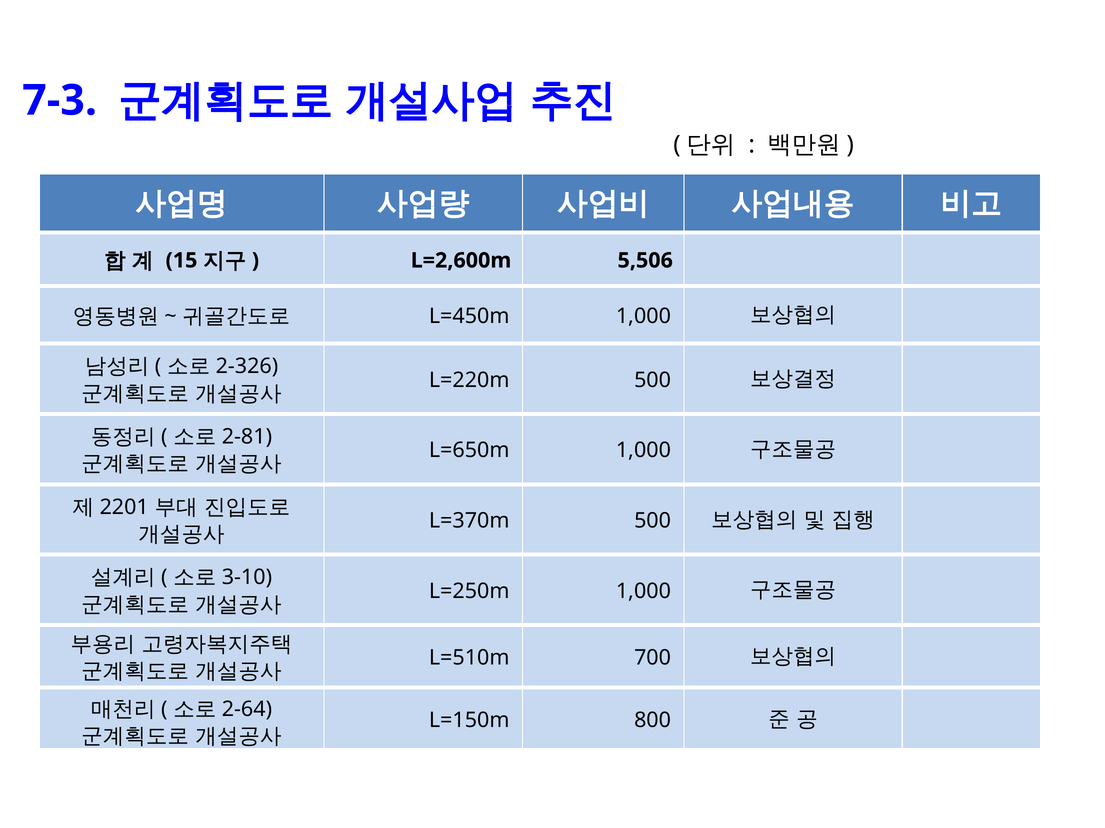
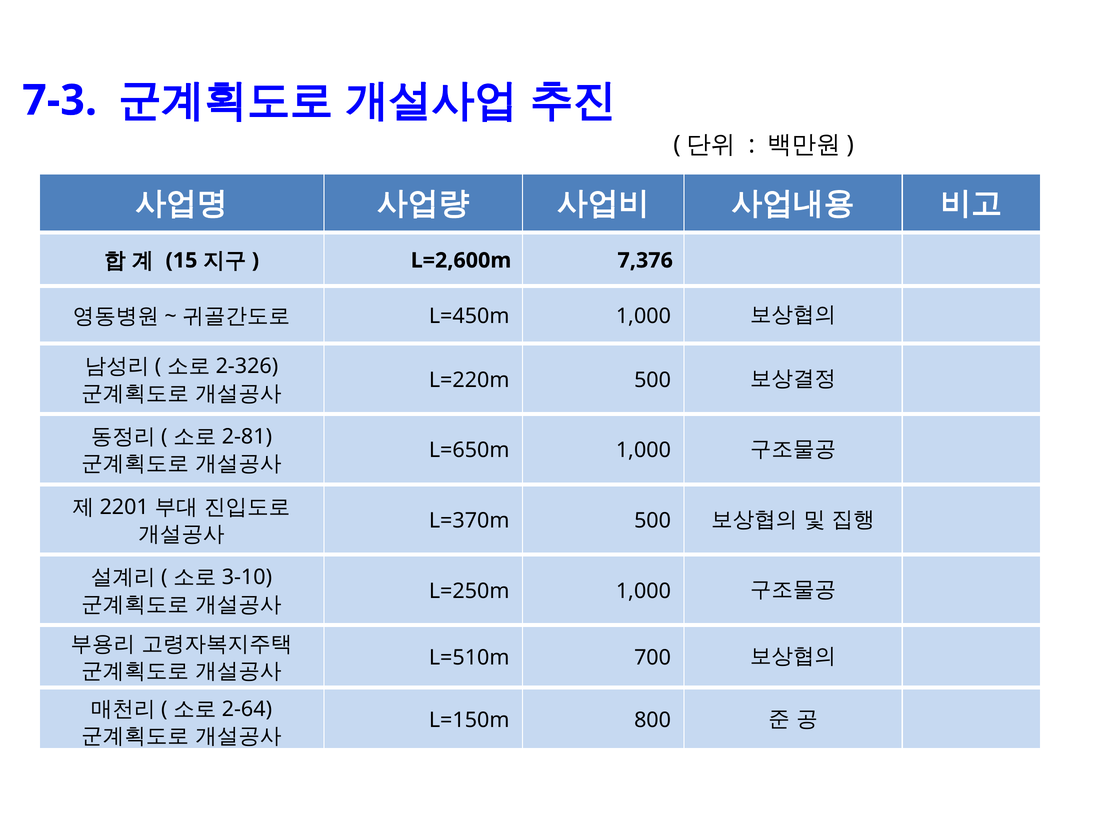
5,506: 5,506 -> 7,376 (645, 261)
